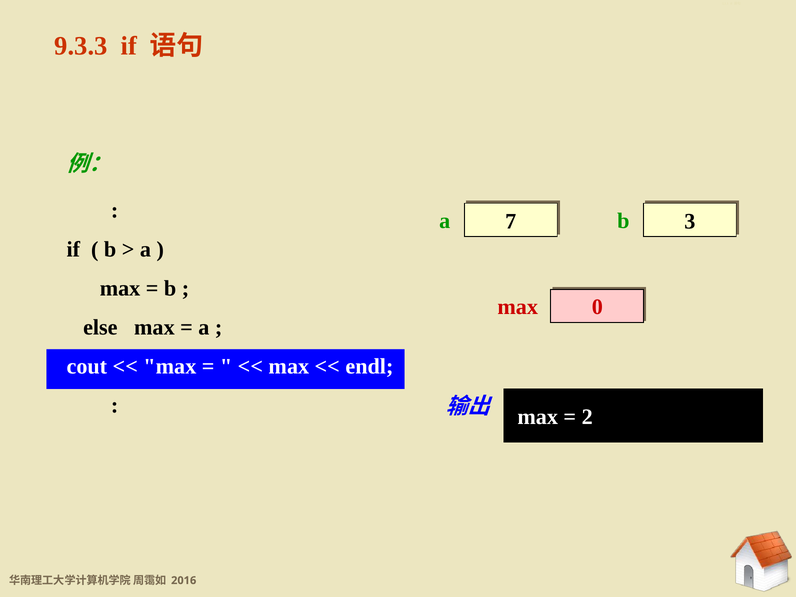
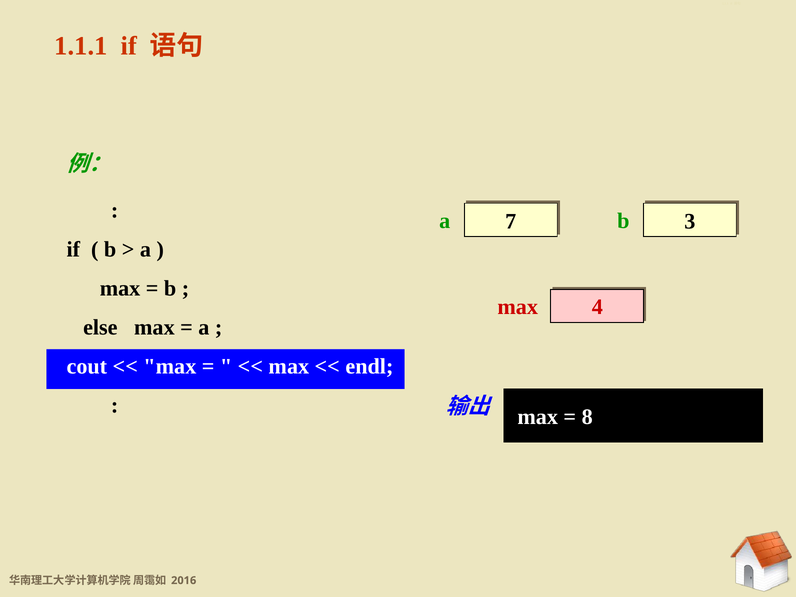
9.3.3: 9.3.3 -> 1.1.1 (81, 46)
0: 0 -> 4 (597, 307)
2: 2 -> 8 (587, 417)
